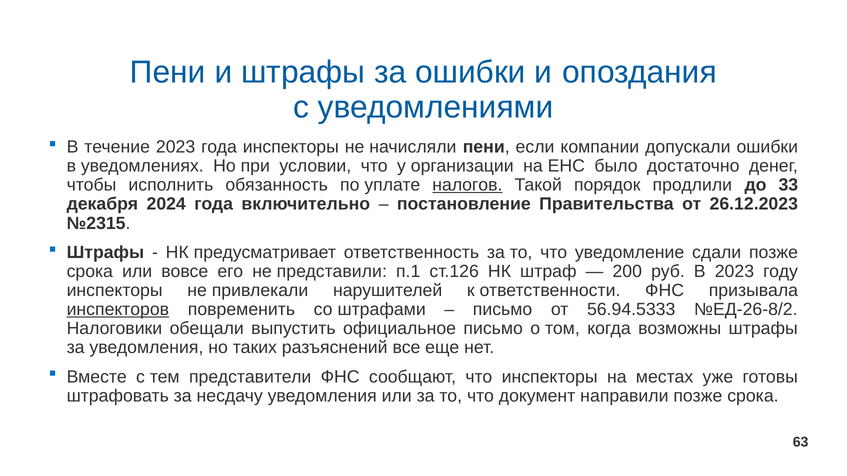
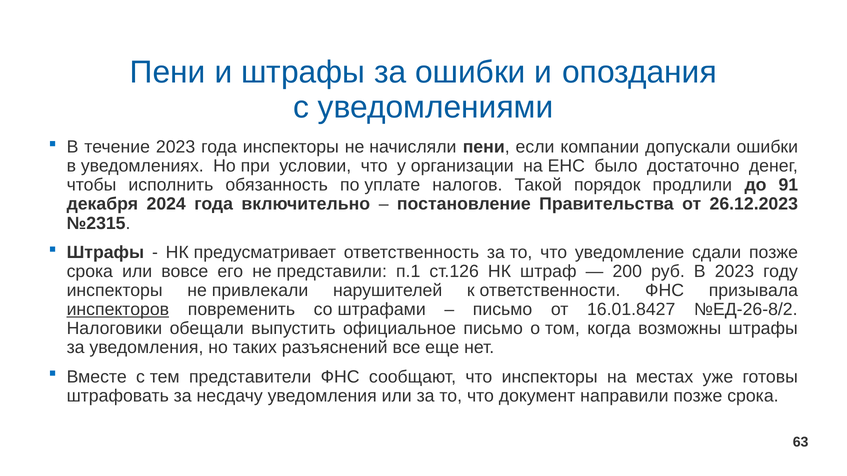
налогов underline: present -> none (467, 185)
33: 33 -> 91 (788, 185)
56.94.5333: 56.94.5333 -> 16.01.8427 (631, 310)
